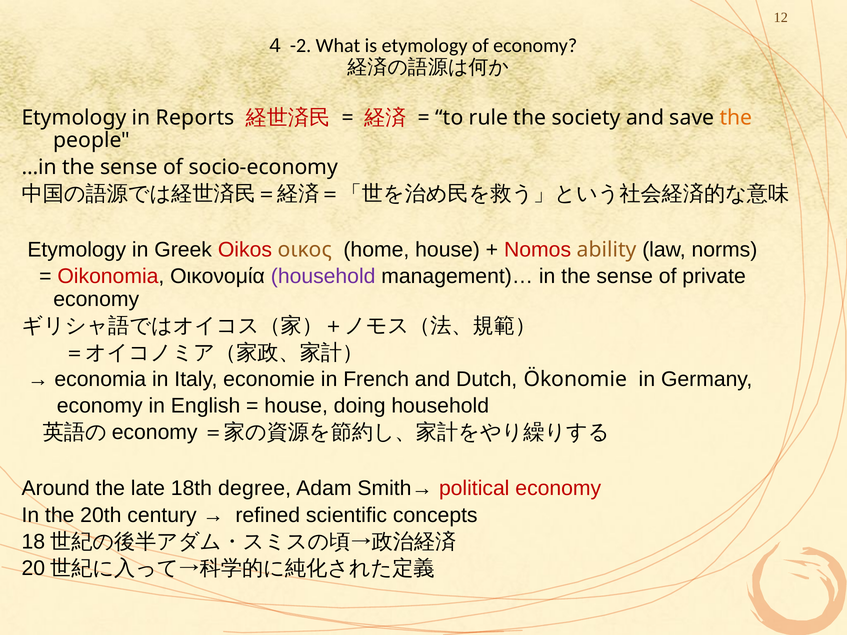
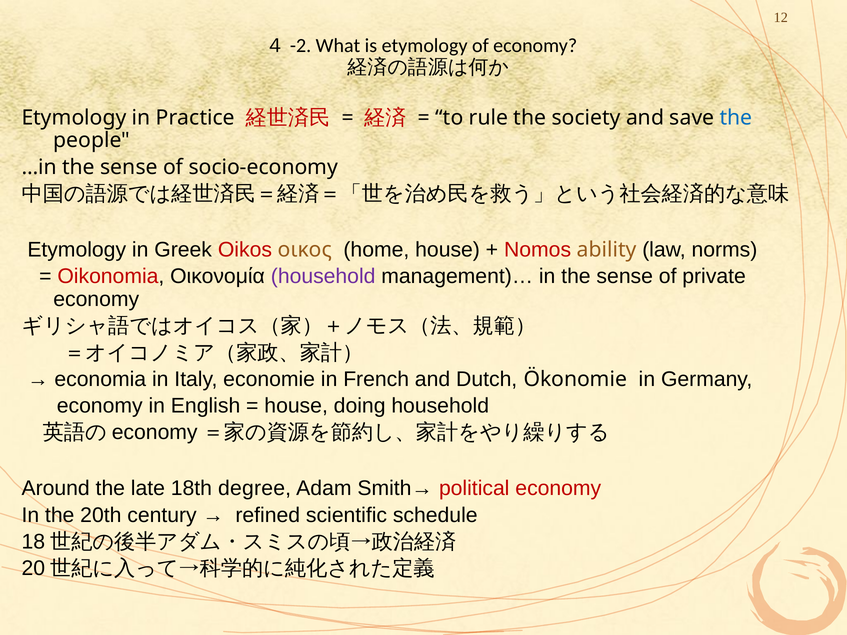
Reports: Reports -> Practice (195, 118)
the colour: orange -> blue (736, 118)
concepts: concepts -> schedule (435, 515)
